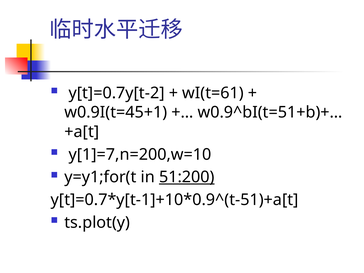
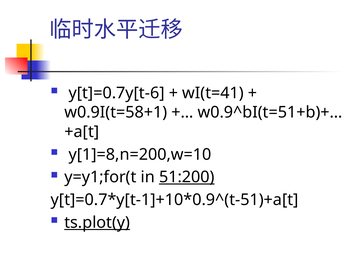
y[t]=0.7y[t-2: y[t]=0.7y[t-2 -> y[t]=0.7y[t-6 (117, 93)
wI(t=61: wI(t=61 -> wI(t=41 (213, 93)
w0.9I(t=45+1: w0.9I(t=45+1 -> w0.9I(t=58+1 (116, 112)
y[1]=7,n=200,w=10: y[1]=7,n=200,w=10 -> y[1]=8,n=200,w=10 (140, 154)
ts.plot(y underline: none -> present (97, 222)
